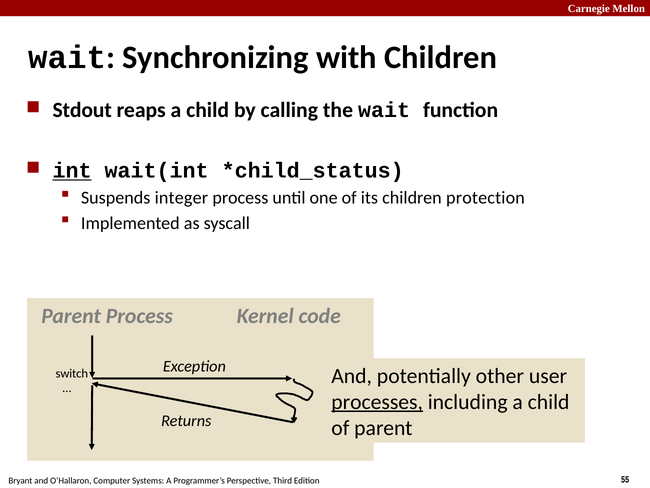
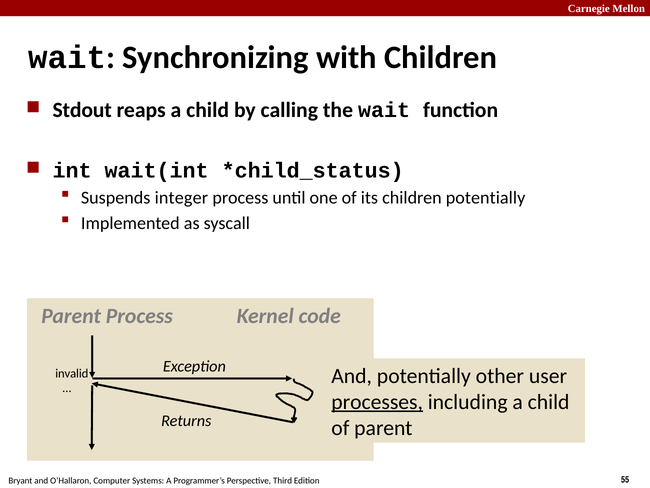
int underline: present -> none (72, 170)
children protection: protection -> potentially (486, 198)
switch: switch -> invalid (72, 373)
